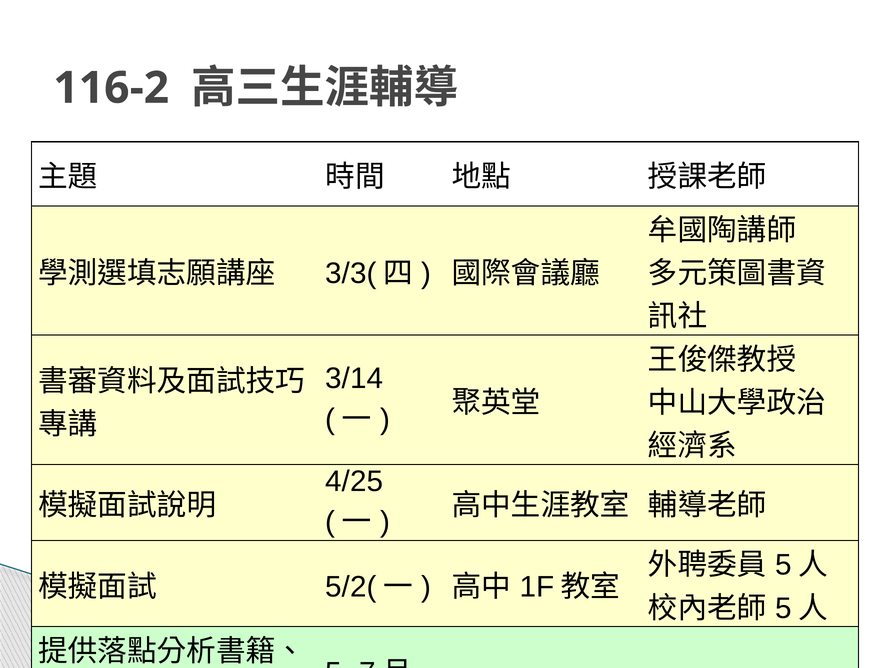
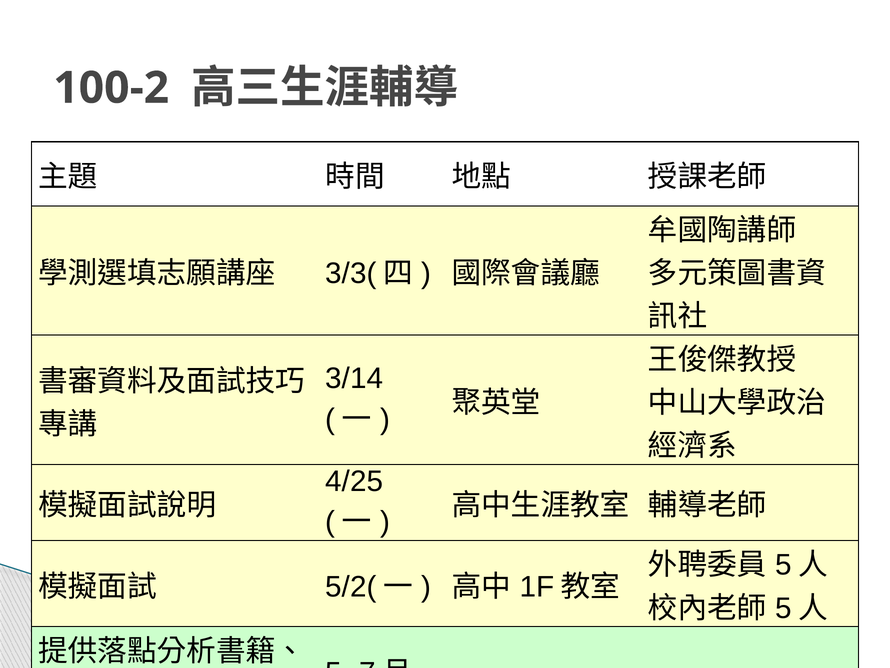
116-2: 116-2 -> 100-2 (111, 88)
